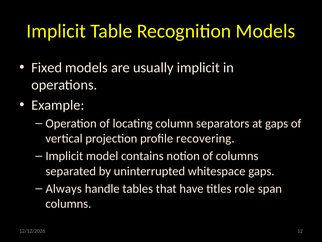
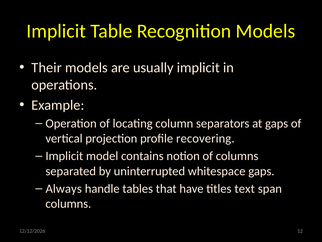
Fixed: Fixed -> Their (47, 68)
role: role -> text (245, 188)
